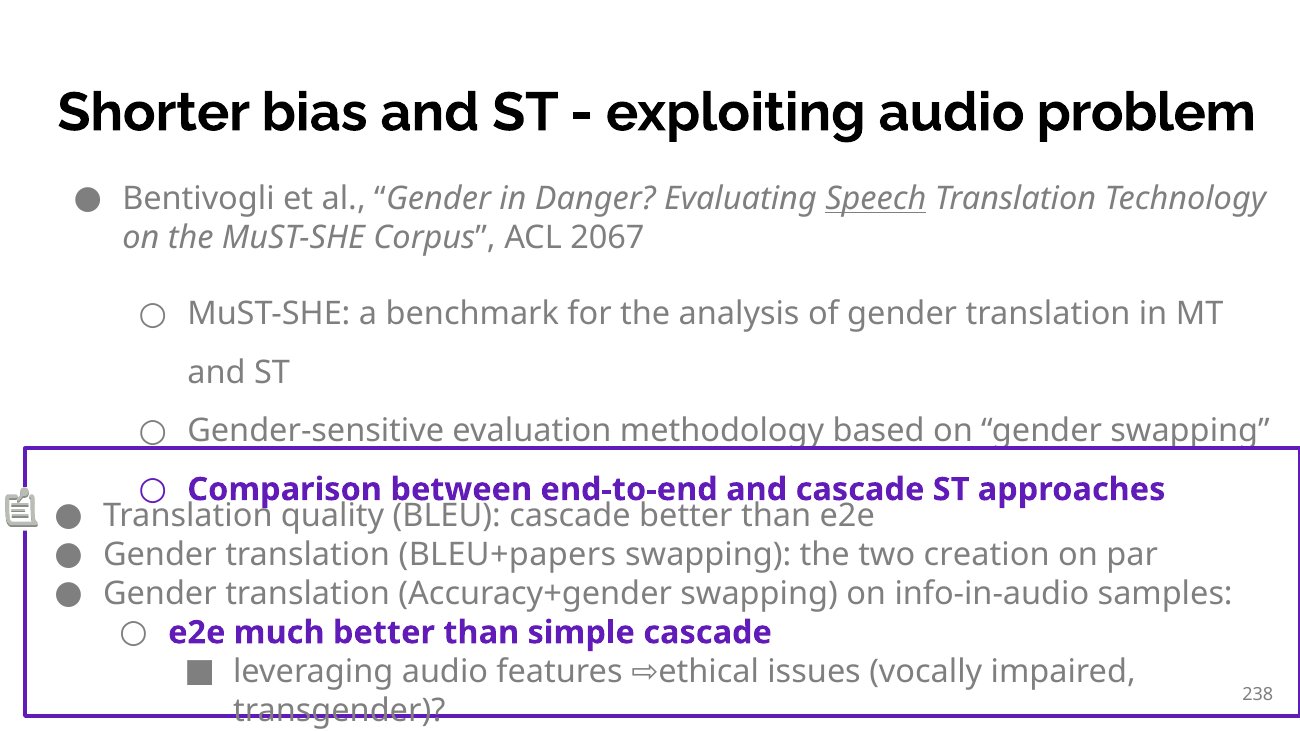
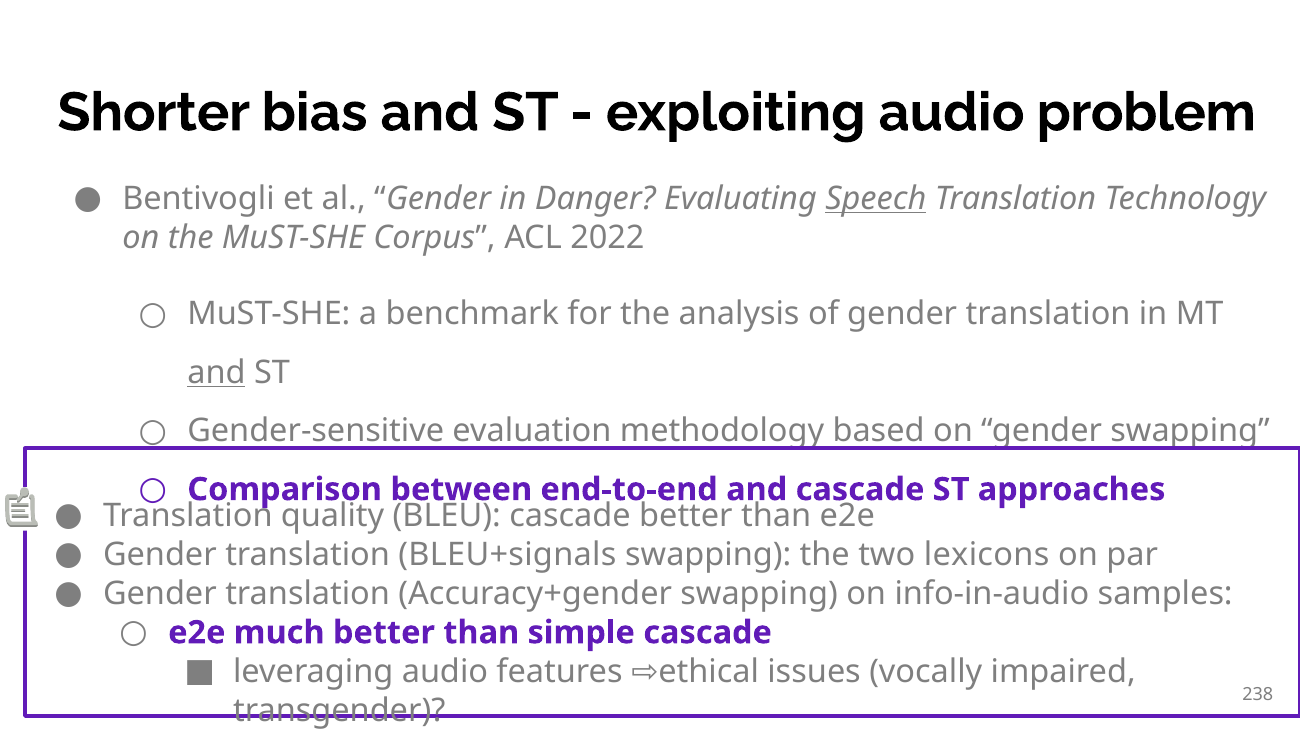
2067: 2067 -> 2022 (607, 238)
and underline: none -> present (216, 373)
BLEU+papers: BLEU+papers -> BLEU+signals (507, 555)
creation: creation -> lexicons (987, 555)
